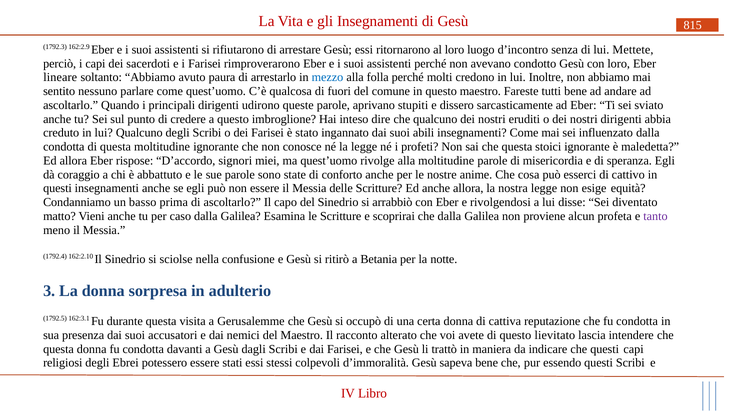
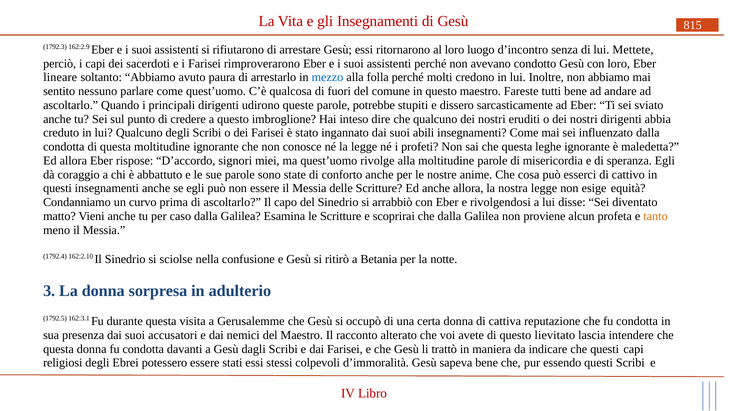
aprivano: aprivano -> potrebbe (374, 105)
stoici: stoici -> leghe (548, 147)
basso: basso -> curvo (143, 202)
tanto colour: purple -> orange (655, 216)
